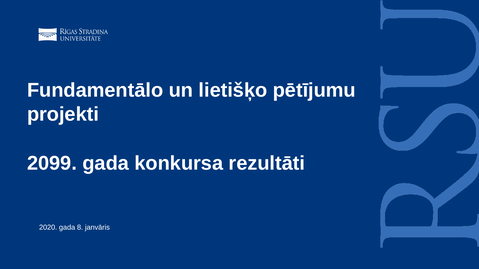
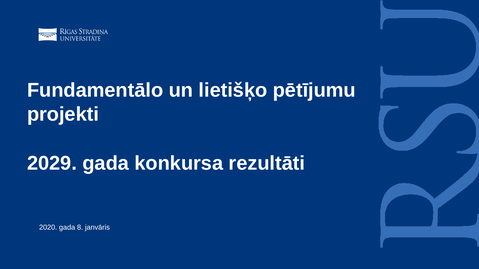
2099: 2099 -> 2029 (52, 163)
